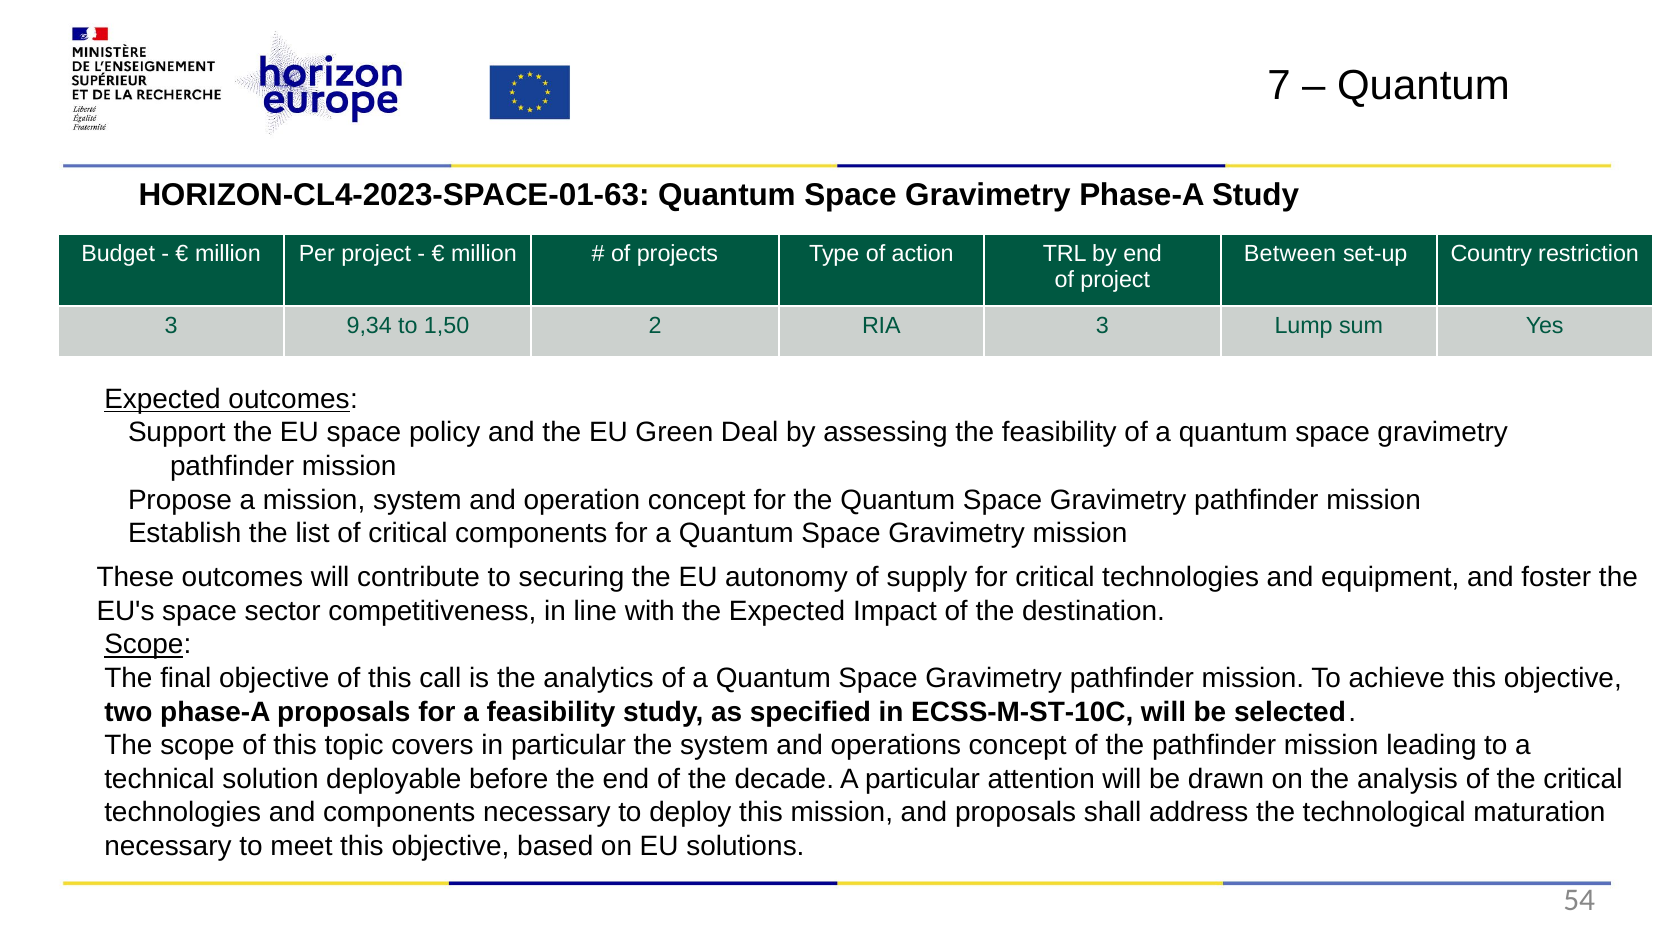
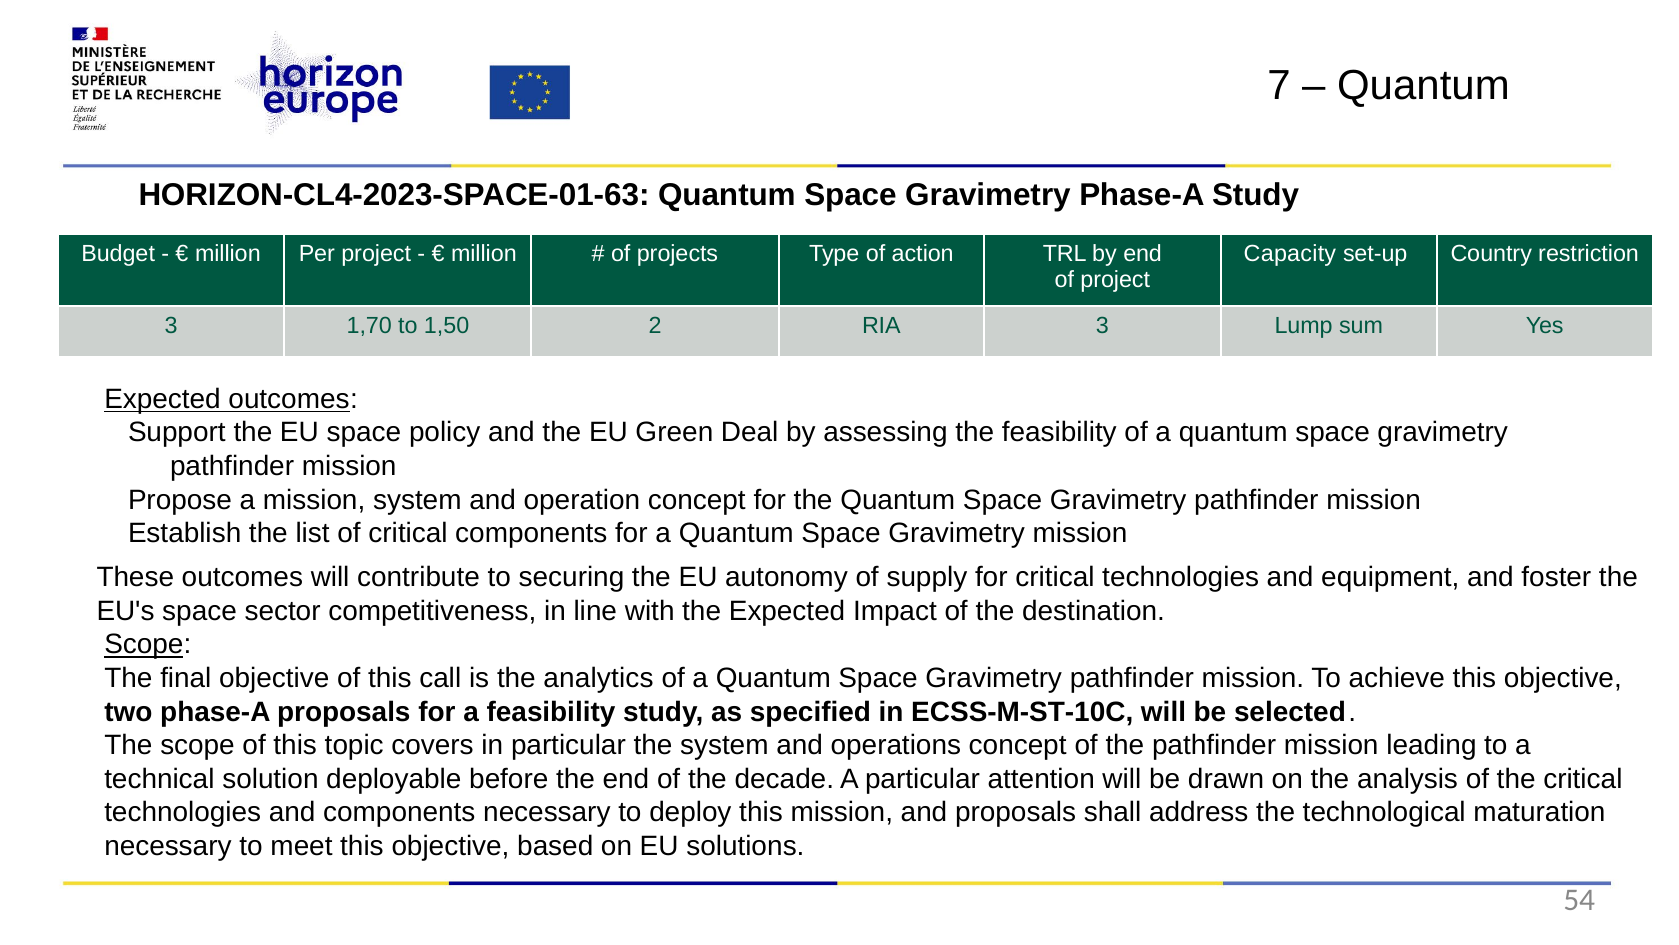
Between: Between -> Capacity (1290, 254)
9,34: 9,34 -> 1,70 (369, 325)
